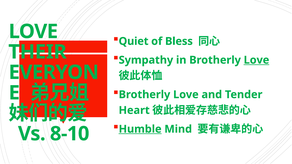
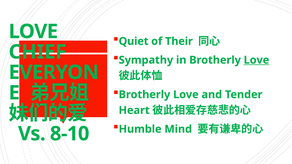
Bless: Bless -> Their (179, 41)
THEIR: THEIR -> CHIEF (38, 52)
Humble underline: present -> none (140, 129)
